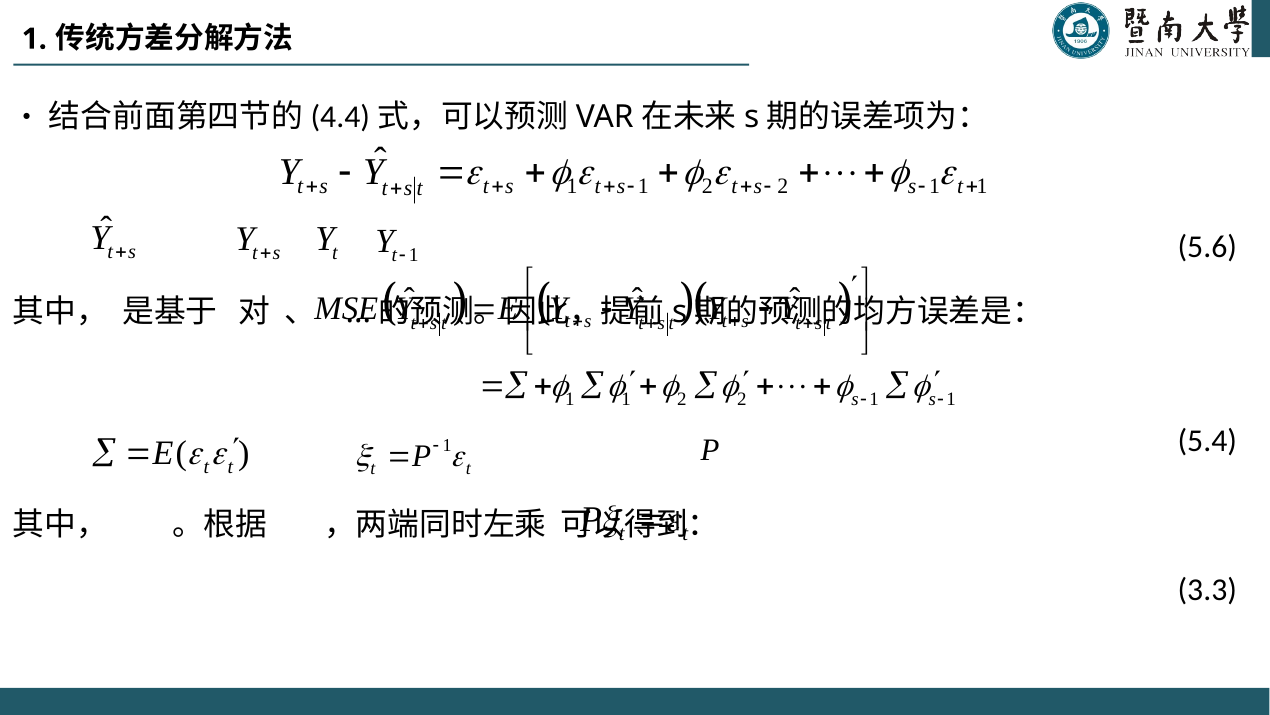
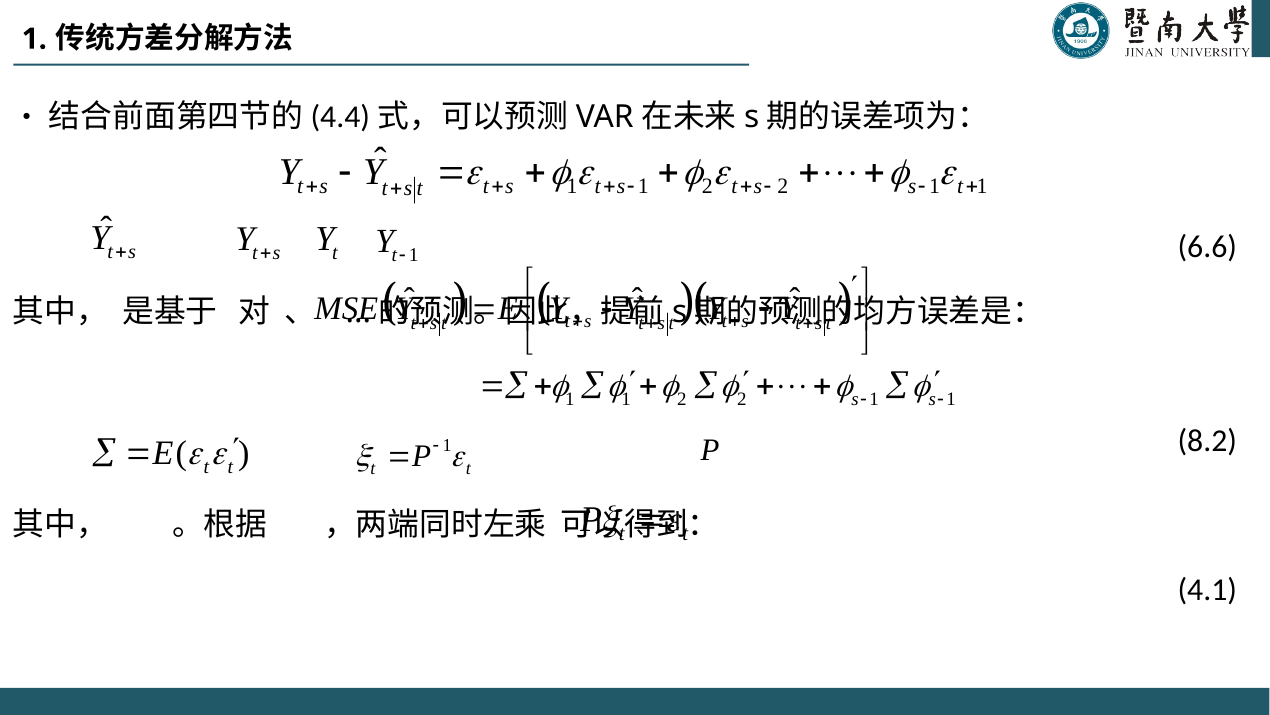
5.6: 5.6 -> 6.6 (1207, 247)
5.4: 5.4 -> 8.2 (1207, 441)
3.3: 3.3 -> 4.1 (1207, 590)
